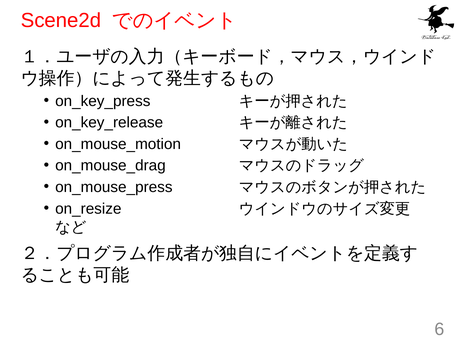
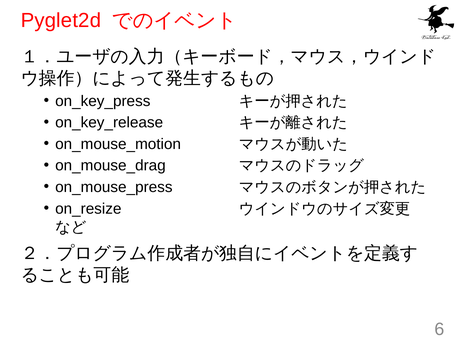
Scene2d: Scene2d -> Pyglet2d (61, 20)
